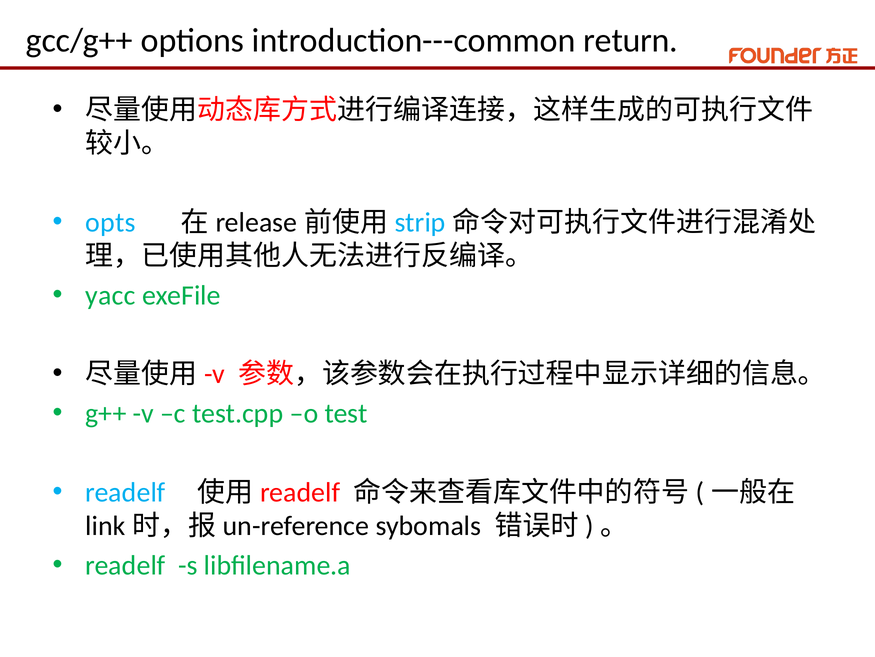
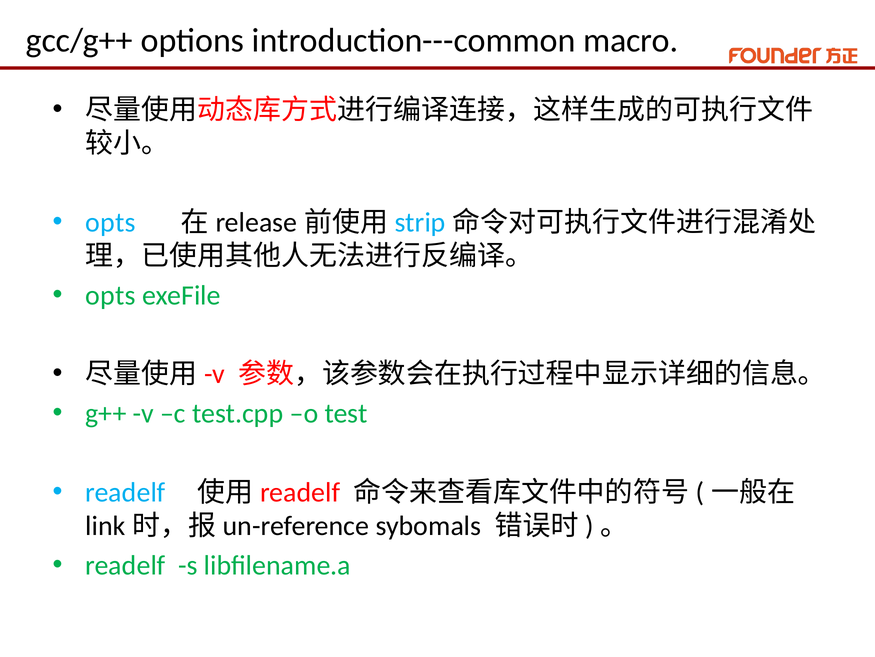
return: return -> macro (631, 40)
yacc: yacc -> opts (111, 295)
